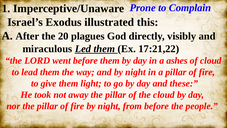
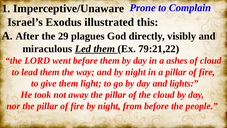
20: 20 -> 29 (63, 36)
17:21,22: 17:21,22 -> 79:21,22 (159, 49)
these: these -> lights (184, 83)
